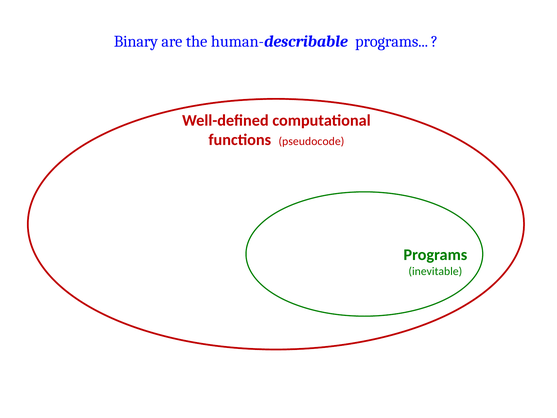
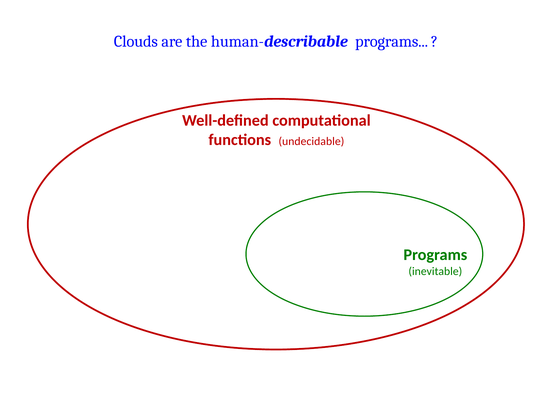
Binary: Binary -> Clouds (136, 41)
pseudocode: pseudocode -> undecidable (311, 141)
